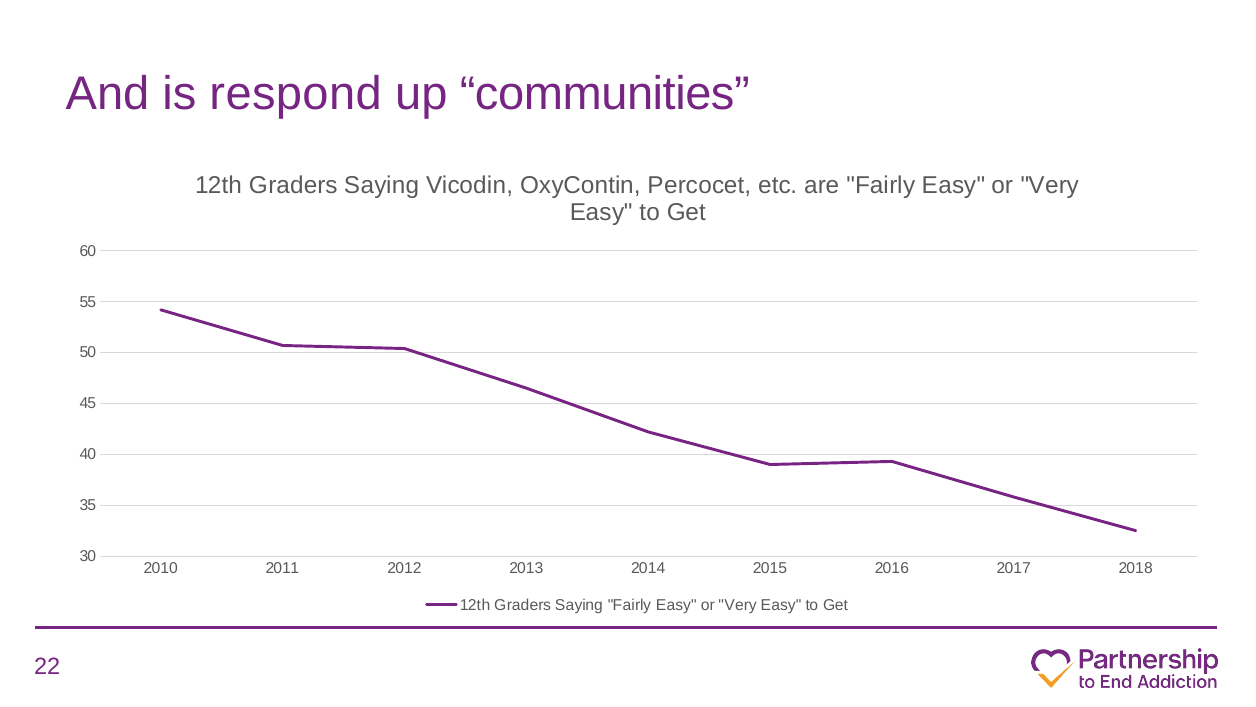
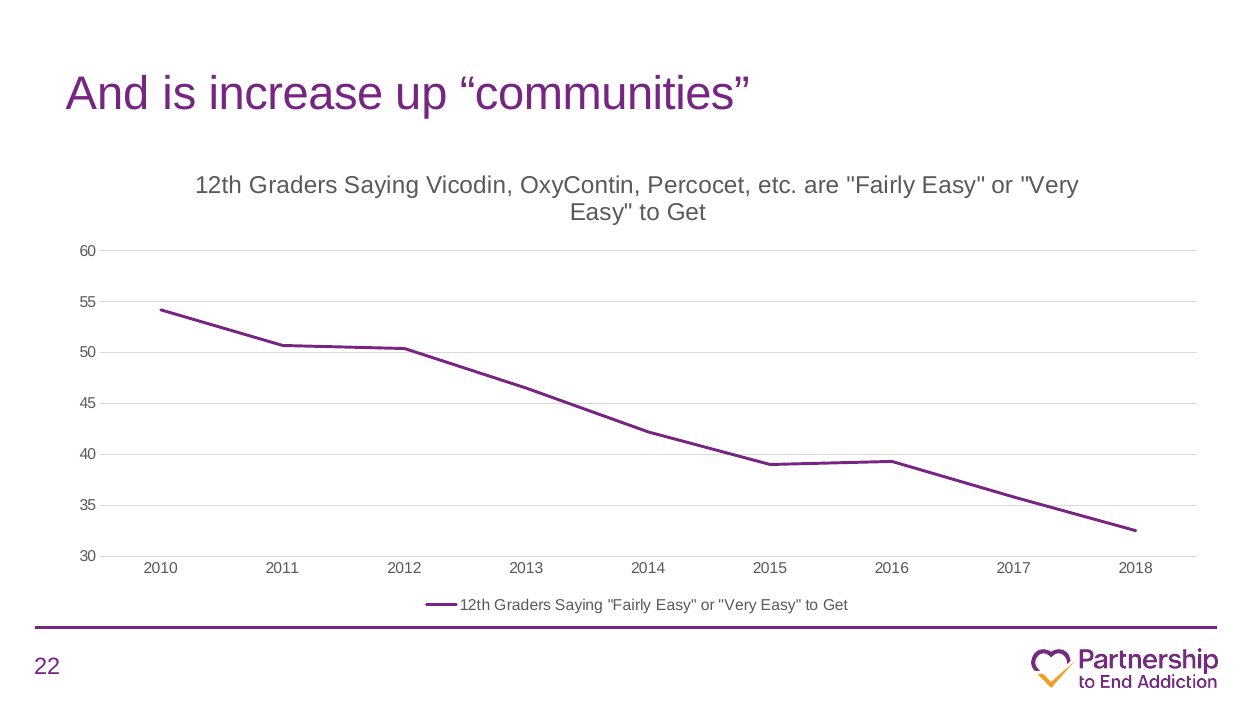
respond: respond -> increase (296, 94)
